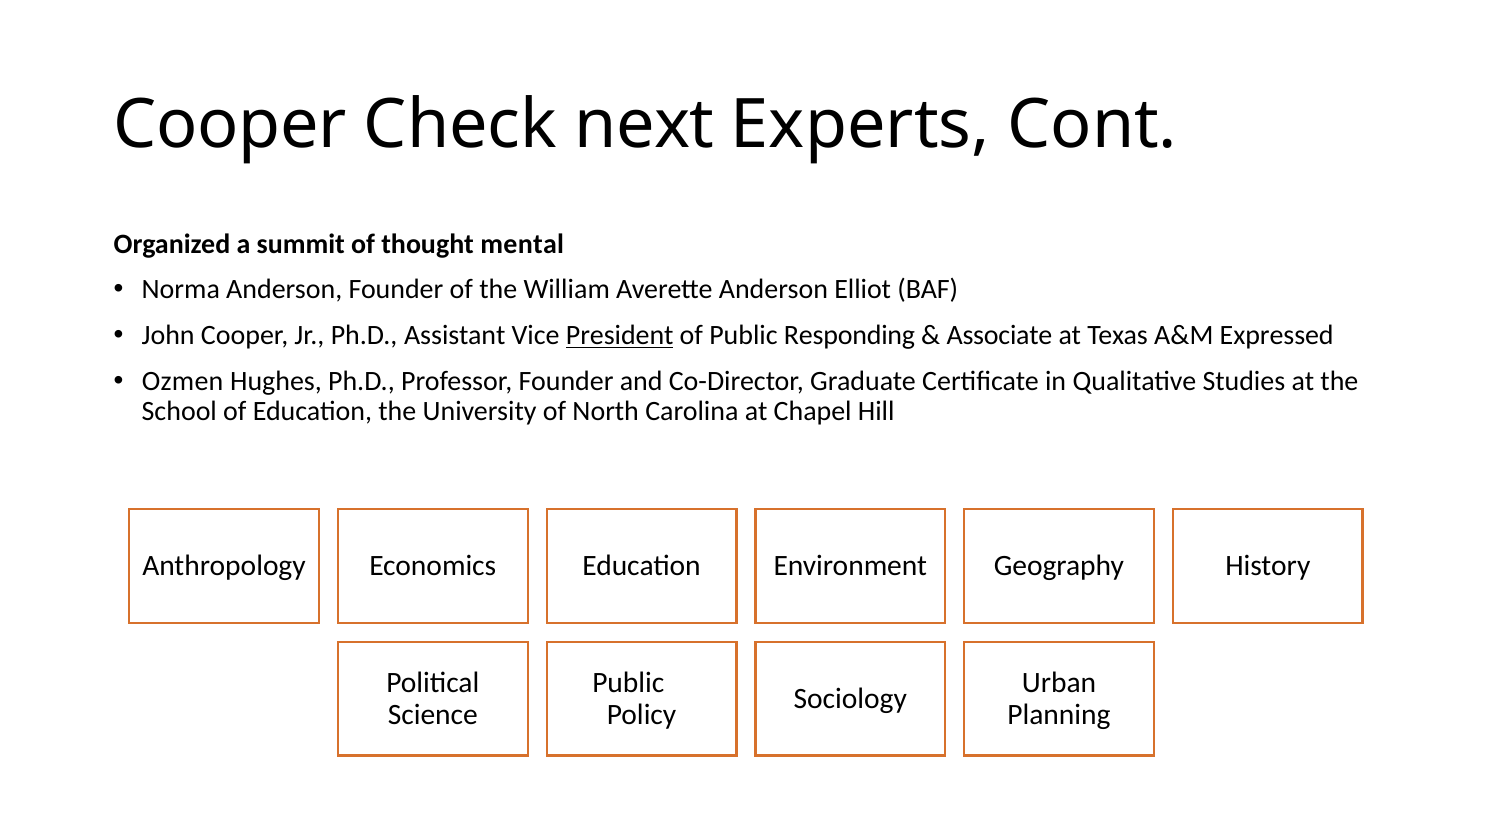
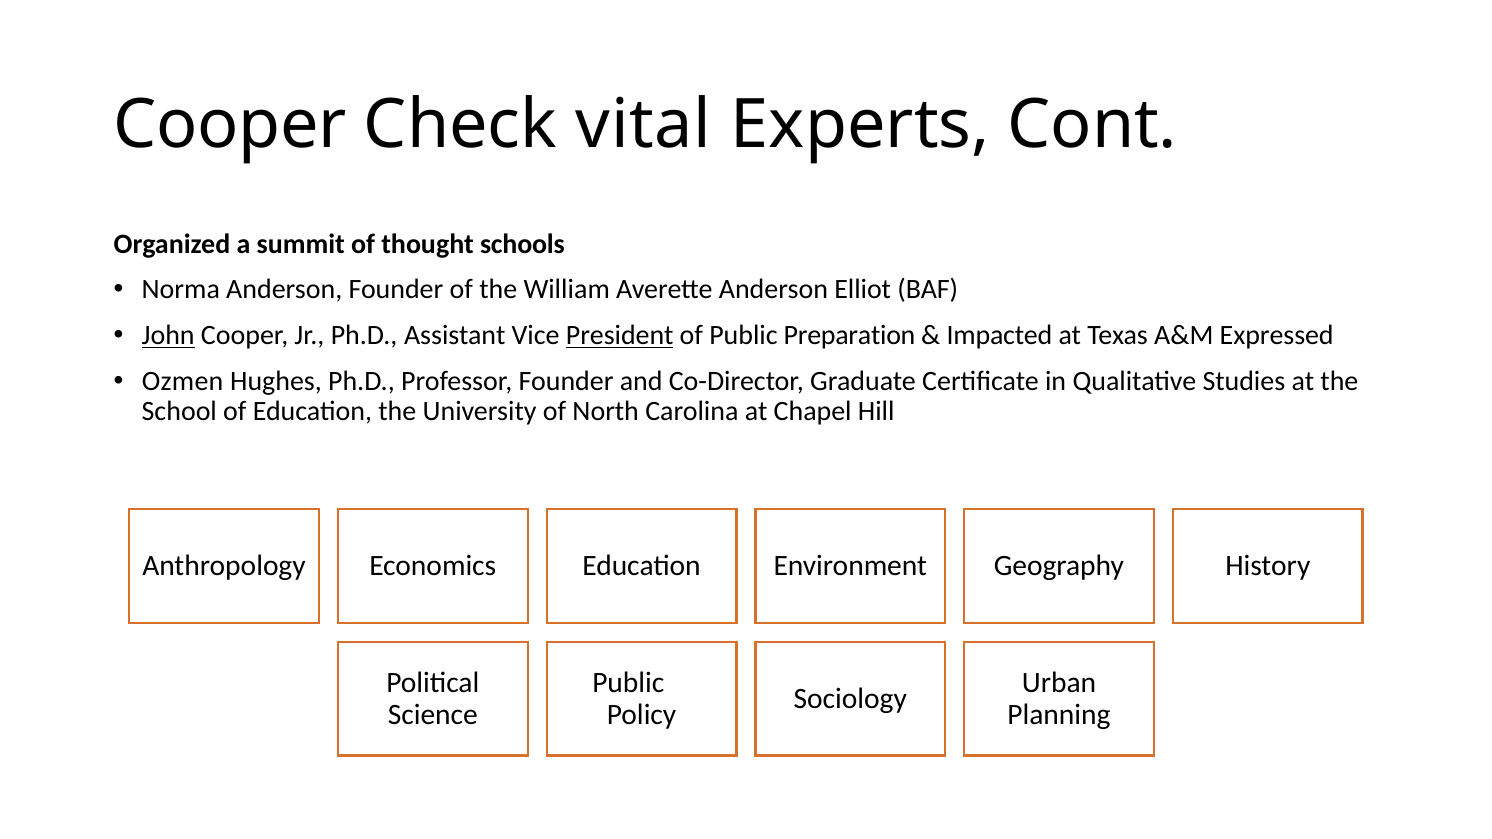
next: next -> vital (644, 125)
mental: mental -> schools (522, 244)
John underline: none -> present (168, 335)
Responding: Responding -> Preparation (850, 335)
Associate: Associate -> Impacted (999, 335)
